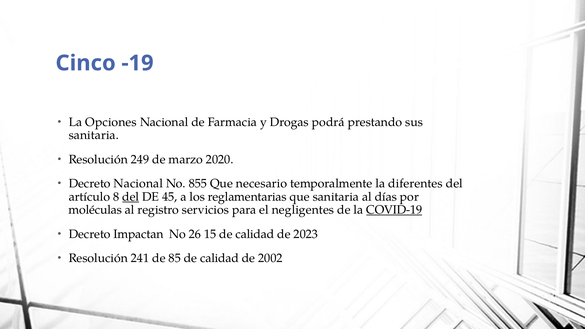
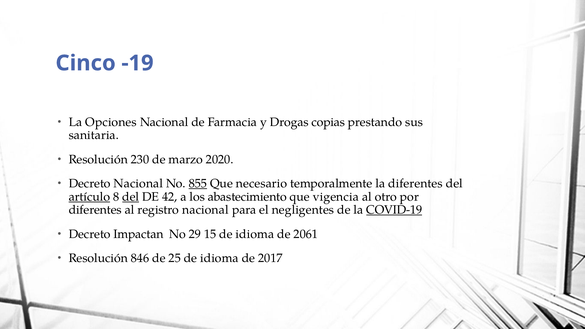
podrá: podrá -> copias (328, 122)
249: 249 -> 230 (140, 159)
855 underline: none -> present (198, 184)
artículo underline: none -> present (89, 197)
45: 45 -> 42 (170, 197)
reglamentarias: reglamentarias -> abastecimiento (247, 197)
que sanitaria: sanitaria -> vigencia (336, 197)
días: días -> otro (386, 197)
moléculas: moléculas -> diferentes (95, 210)
registro servicios: servicios -> nacional (205, 210)
26: 26 -> 29 (195, 234)
15 de calidad: calidad -> idioma (255, 234)
2023: 2023 -> 2061 (306, 234)
241: 241 -> 846 (140, 258)
85: 85 -> 25 (175, 258)
calidad: calidad -> idioma (219, 258)
2002: 2002 -> 2017 (270, 258)
